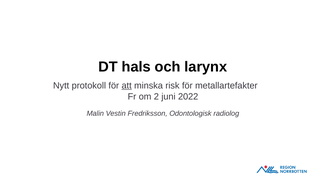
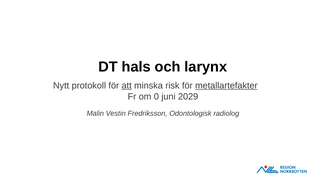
metallartefakter underline: none -> present (226, 85)
2: 2 -> 0 (156, 96)
2022: 2022 -> 2029 (188, 96)
